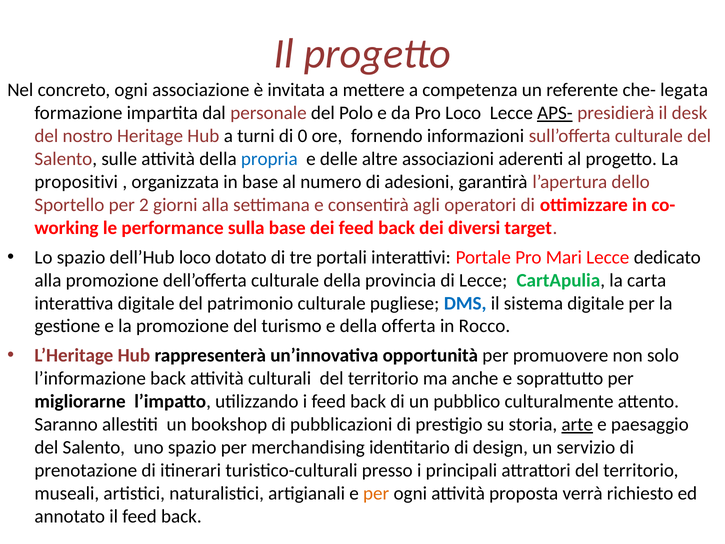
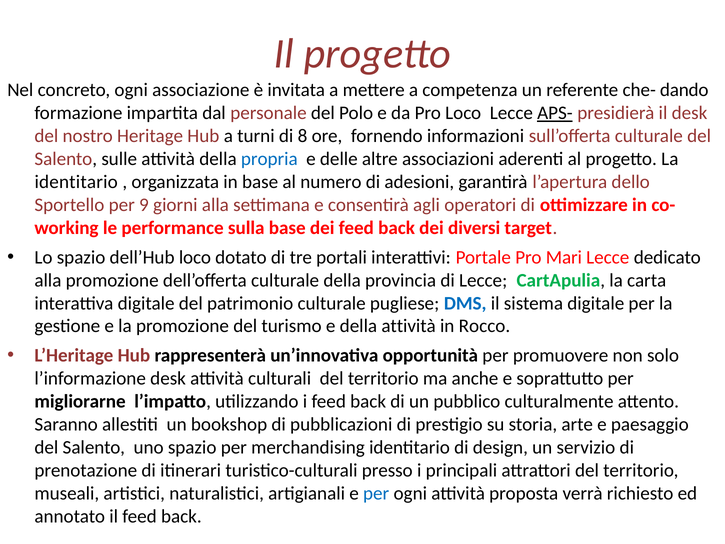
legata: legata -> dando (684, 90)
0: 0 -> 8 (303, 136)
propositivi: propositivi -> identitario (76, 182)
2: 2 -> 9 (144, 205)
della offerta: offerta -> attività (409, 326)
l’informazione back: back -> desk (168, 378)
arte underline: present -> none (577, 424)
per colour: orange -> blue (376, 493)
